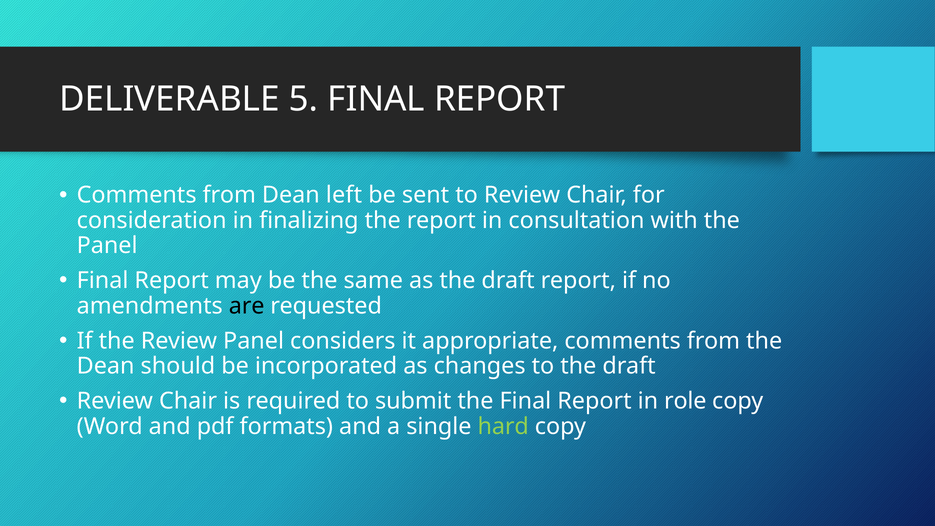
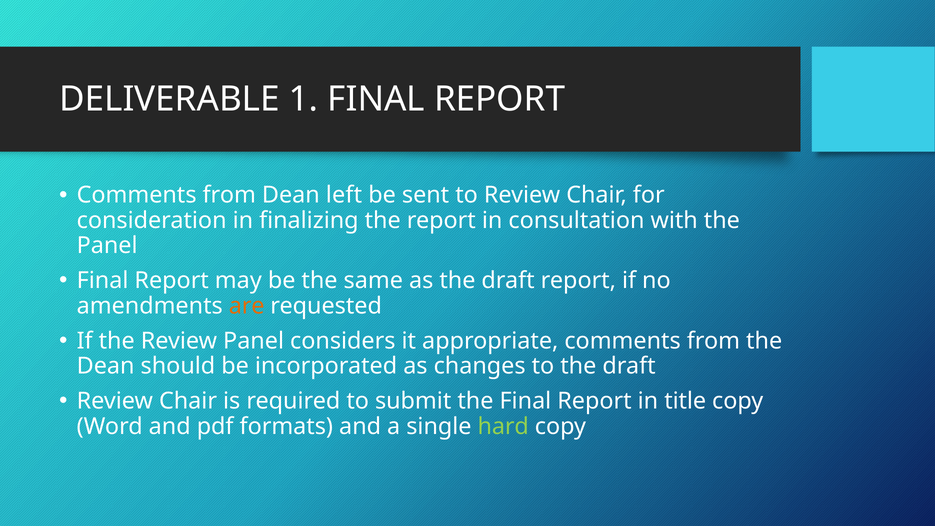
5: 5 -> 1 (304, 99)
are colour: black -> orange (247, 306)
role: role -> title (685, 401)
